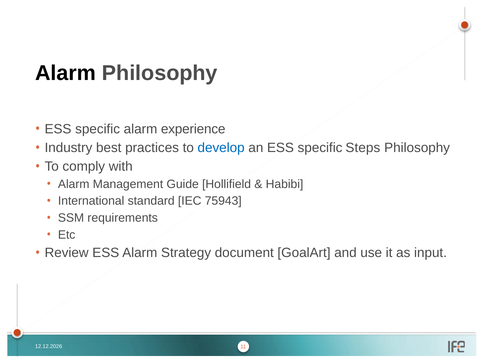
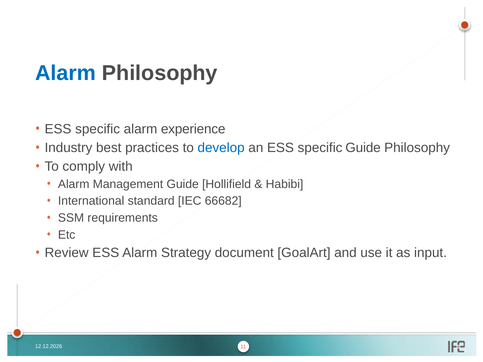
Alarm colour: black -> blue (66, 73)
specific Steps: Steps -> Guide (363, 148)
75943: 75943 -> 66682 (223, 201)
